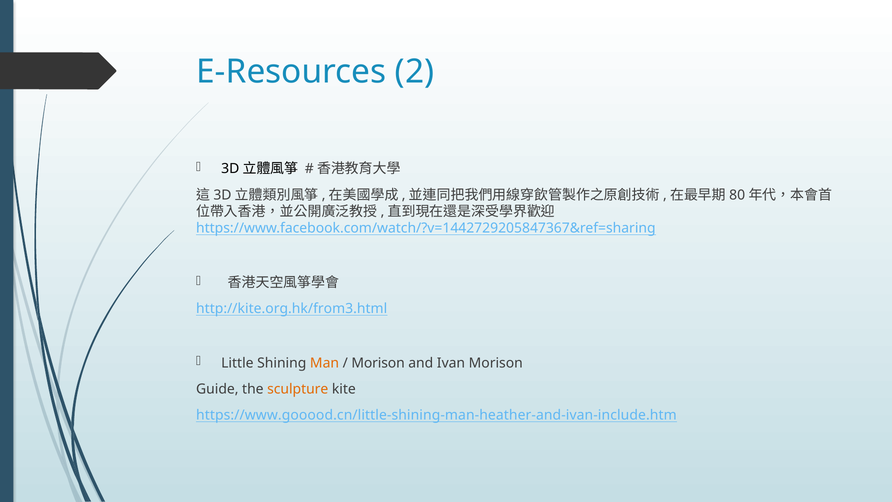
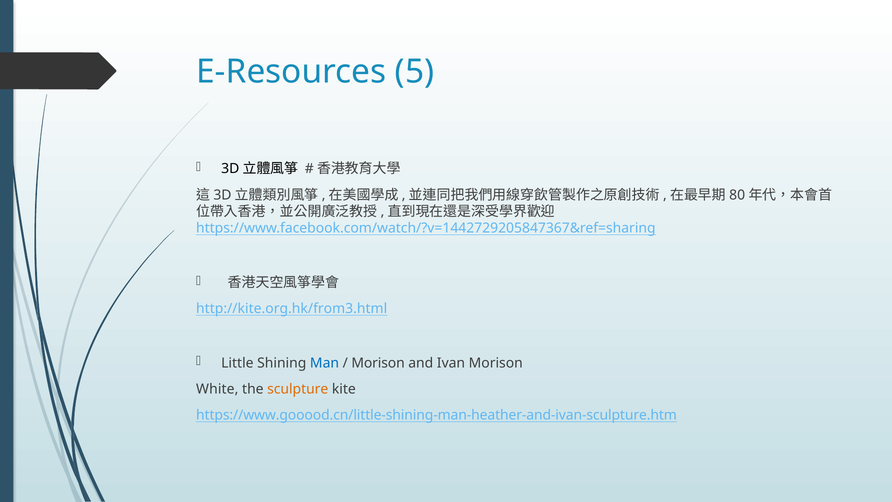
2: 2 -> 5 (415, 71)
Man colour: orange -> blue (325, 363)
Guide: Guide -> White (217, 389)
https://www.gooood.cn/little-shining-man-heather-and-ivan-include.htm: https://www.gooood.cn/little-shining-man-heather-and-ivan-include.htm -> https://www.gooood.cn/little-shining-man-heather-and-ivan-sculpture.htm (436, 415)
